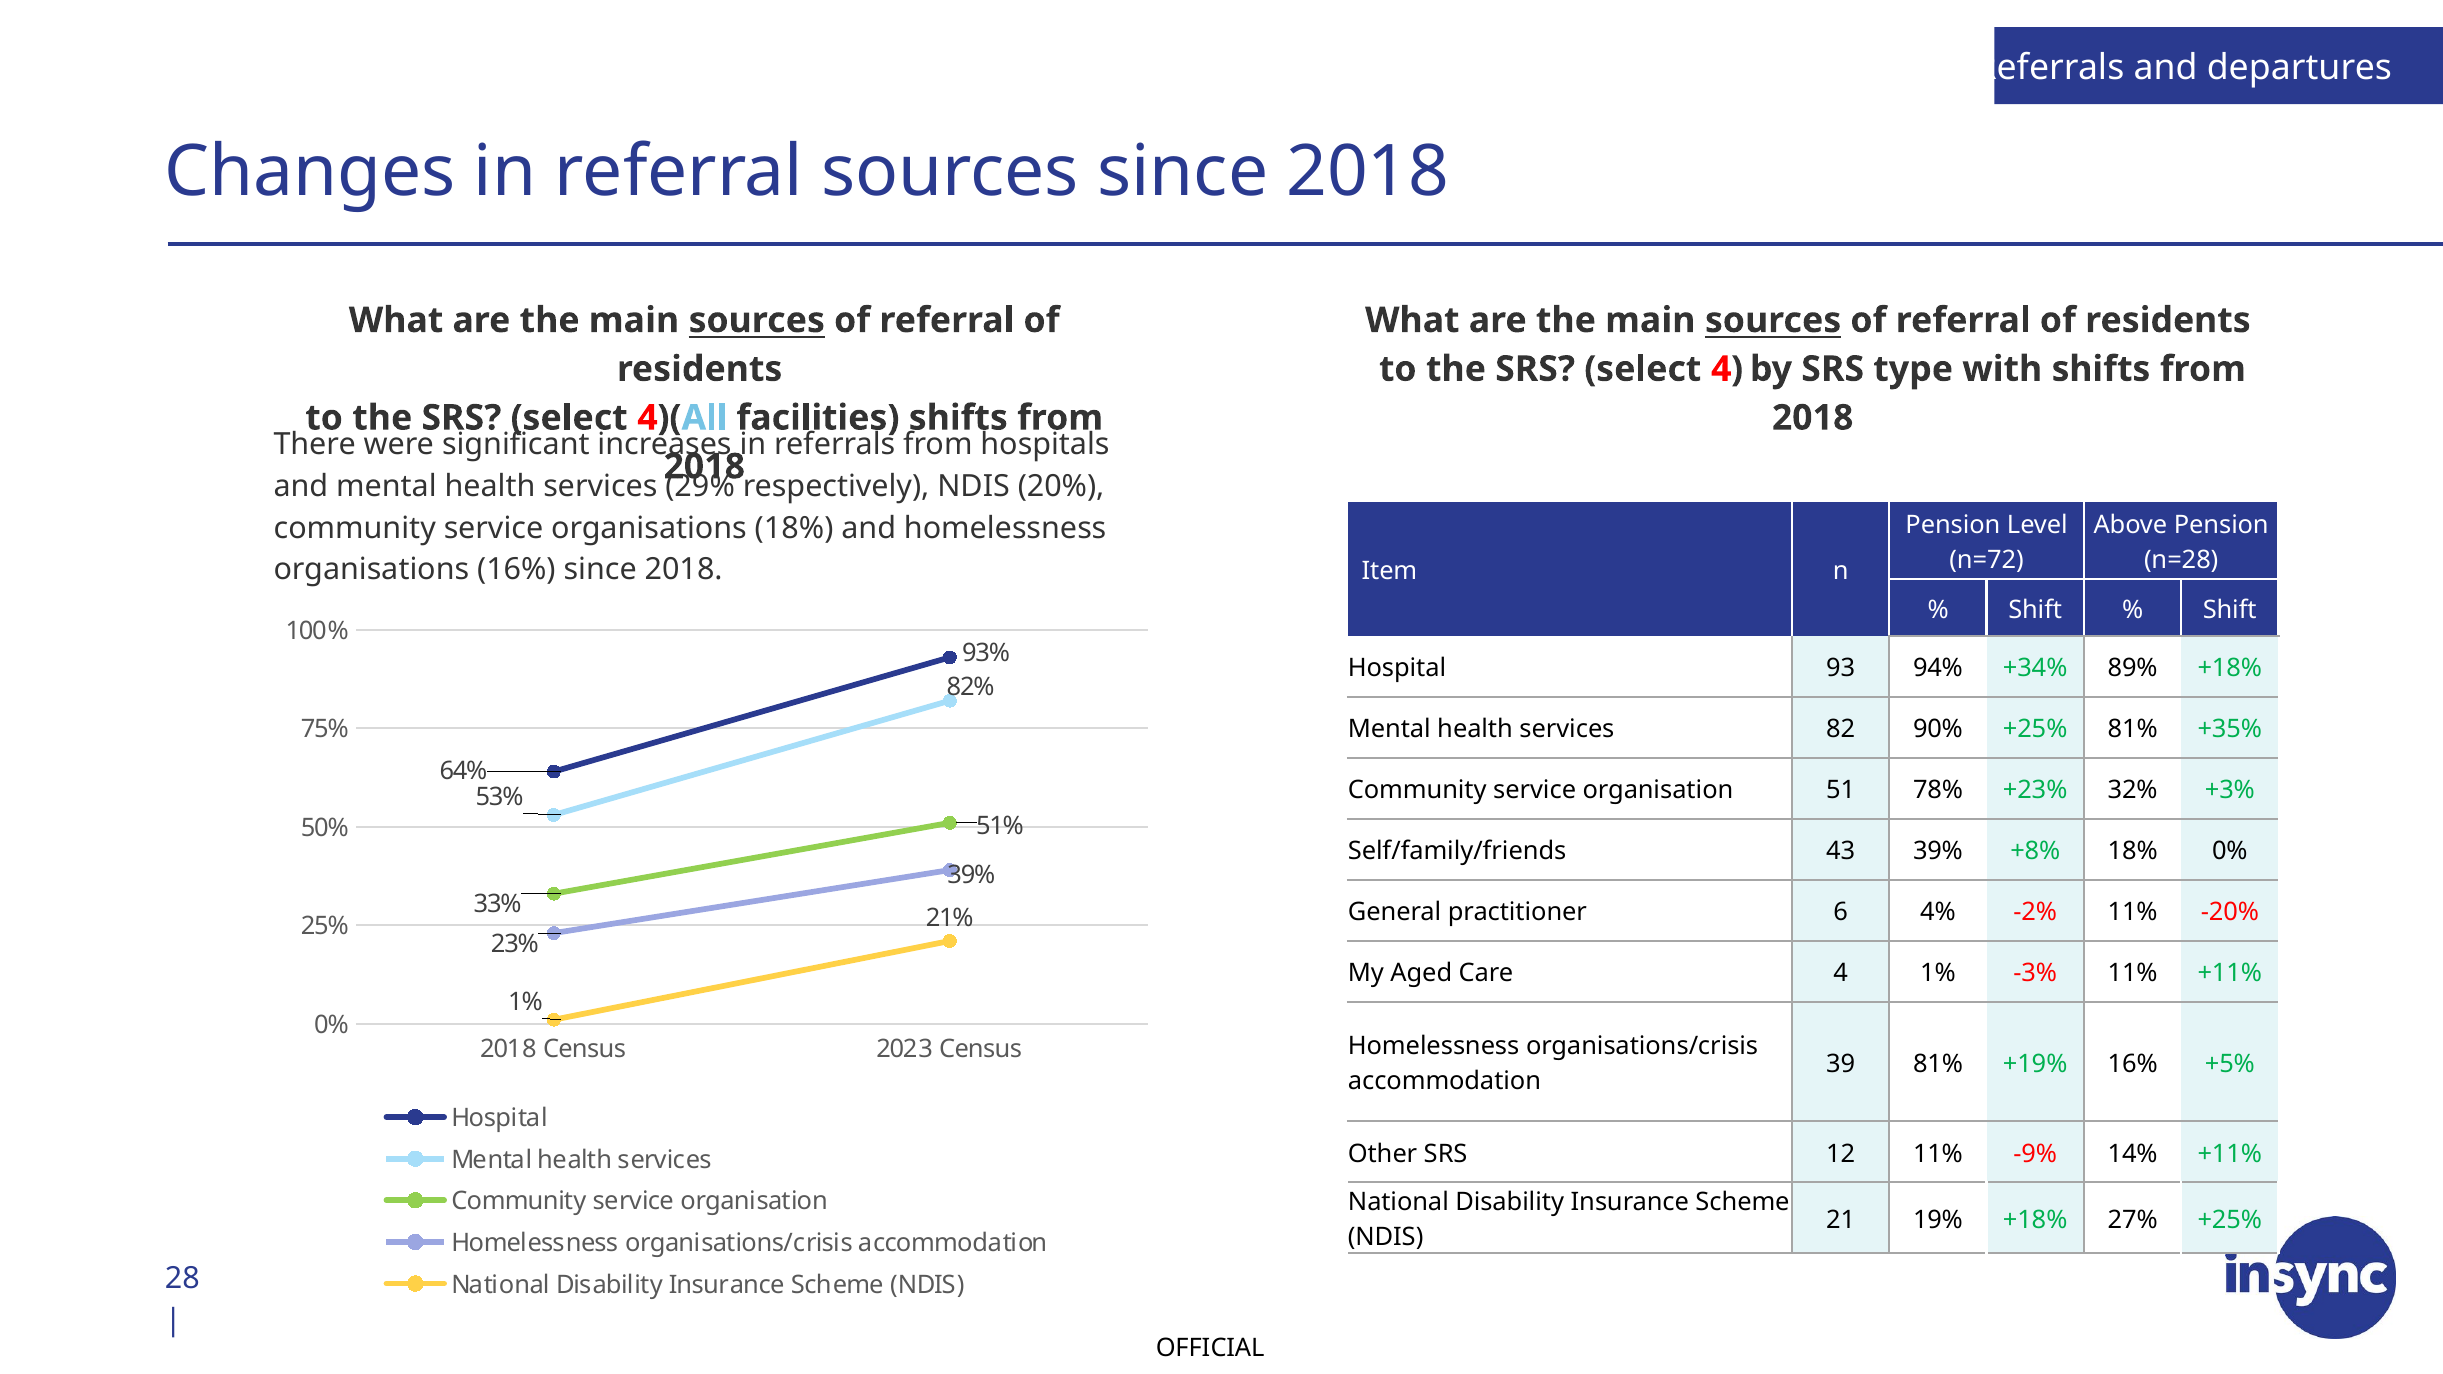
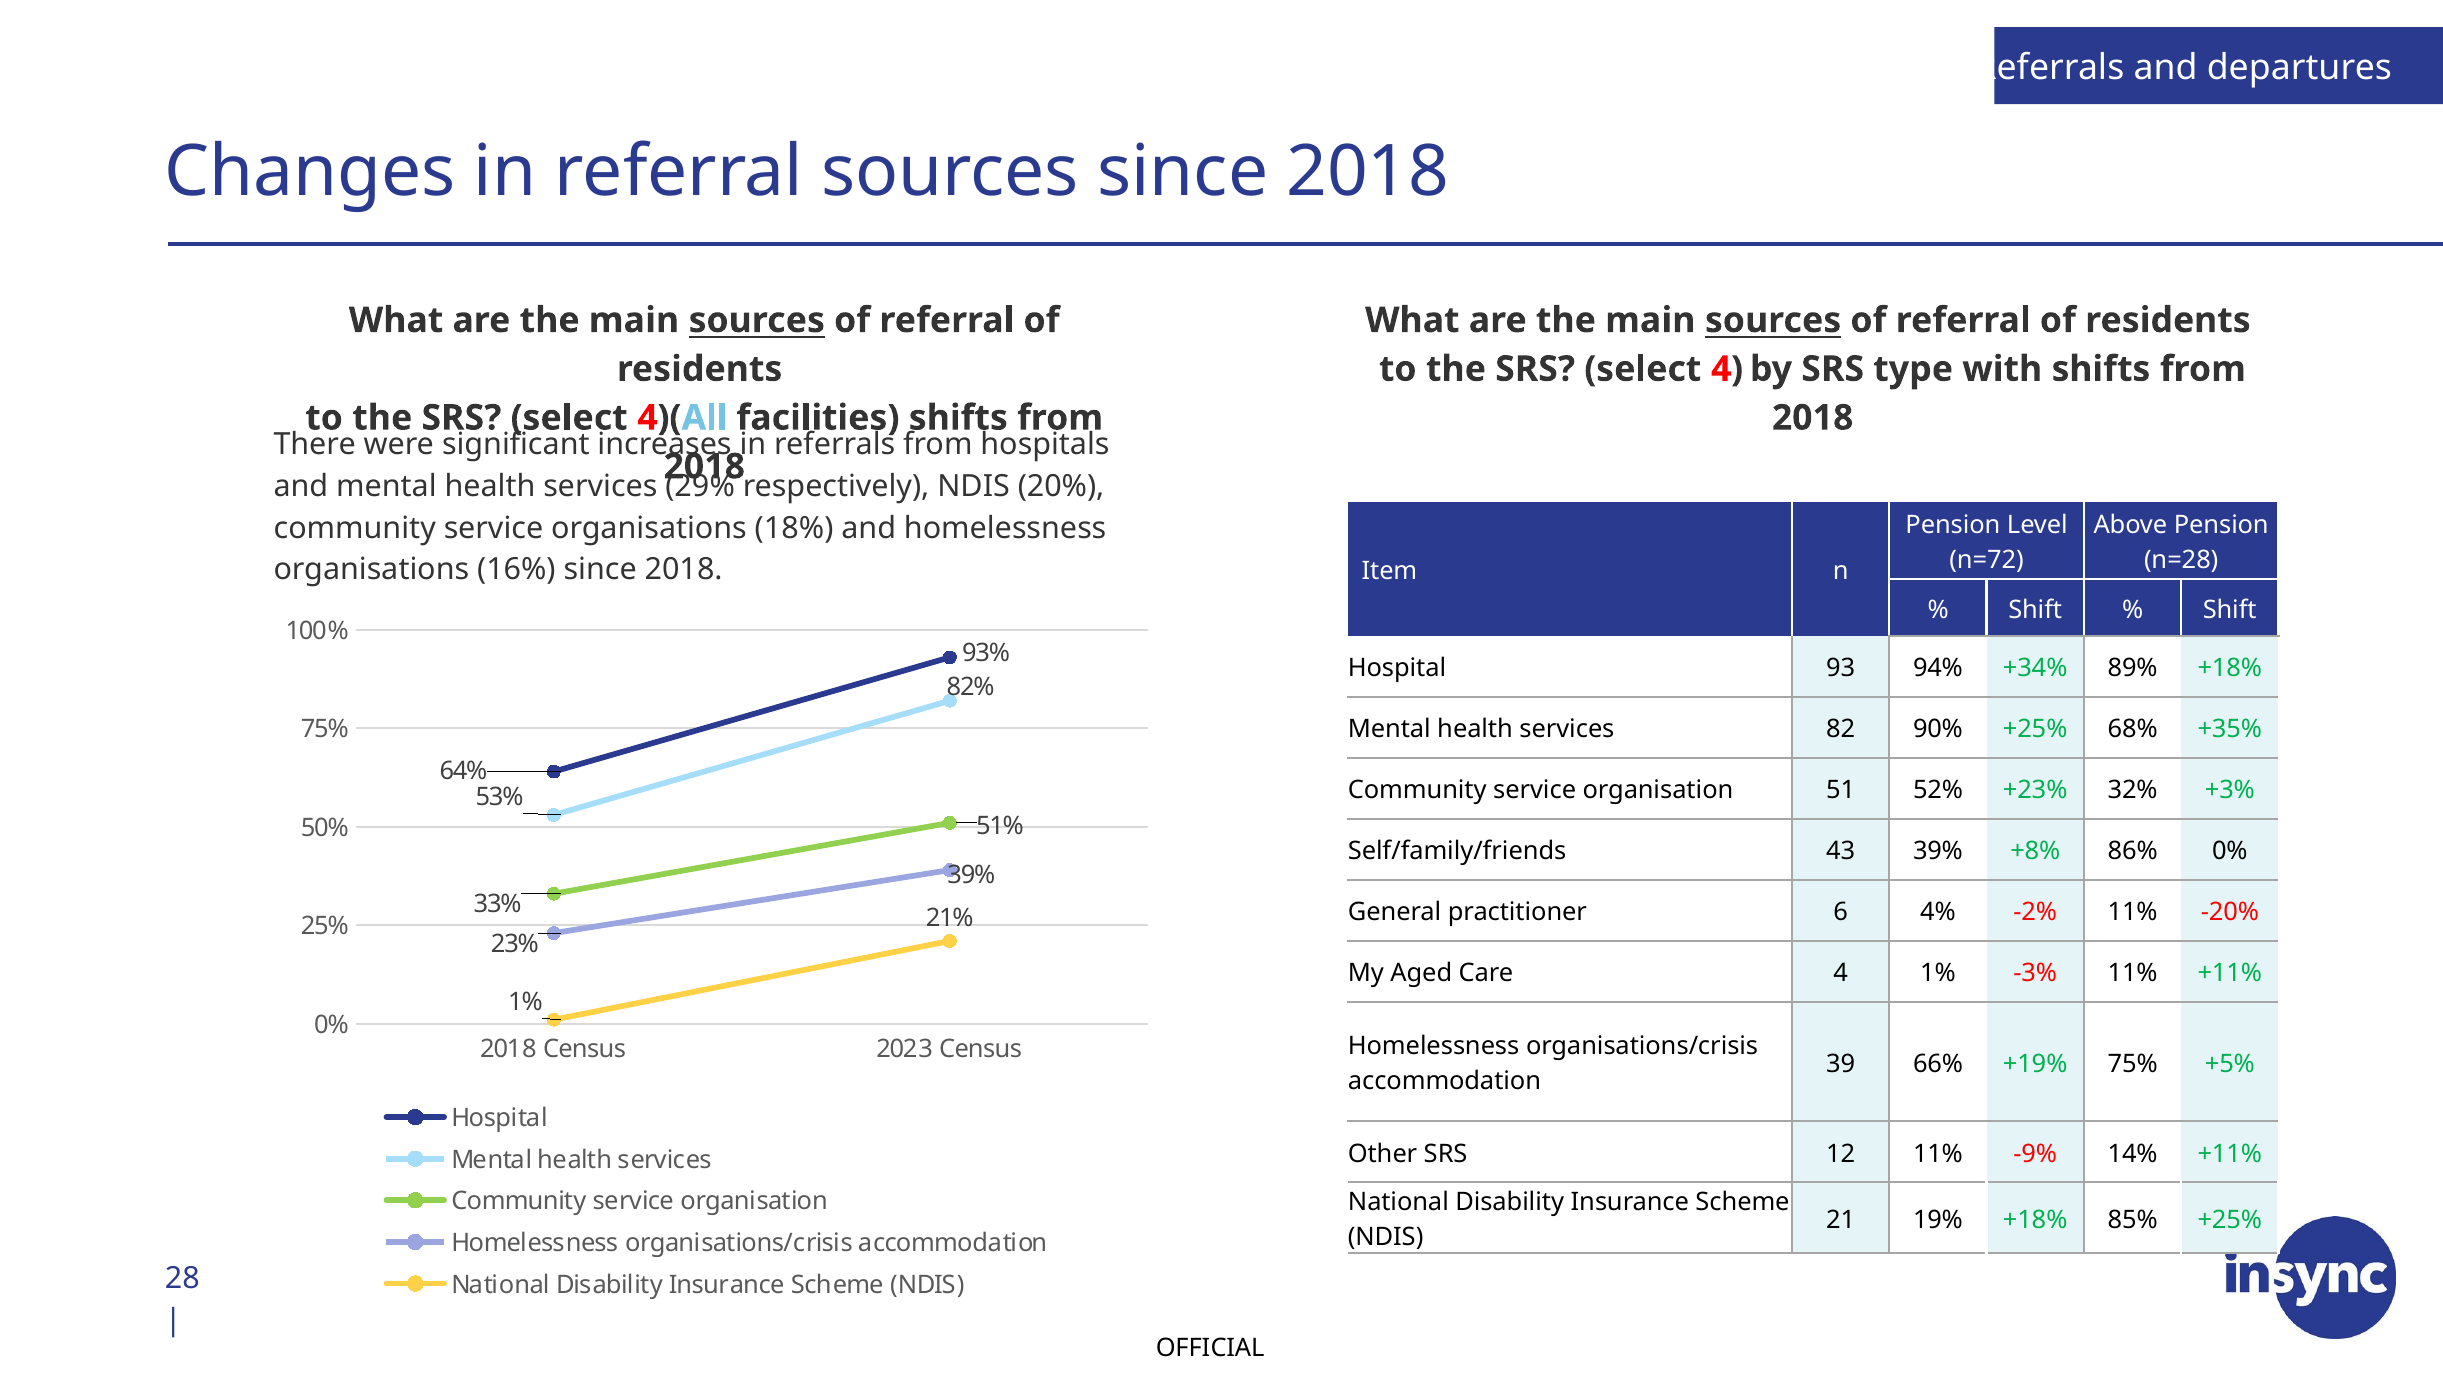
+25% 81%: 81% -> 68% (2133, 730)
78%: 78% -> 52% (1938, 791)
+8% 18%: 18% -> 86% (2133, 852)
39 81%: 81% -> 66% (1938, 1064)
+19% 16%: 16% -> 75% (2133, 1064)
27%: 27% -> 85% (2133, 1220)
